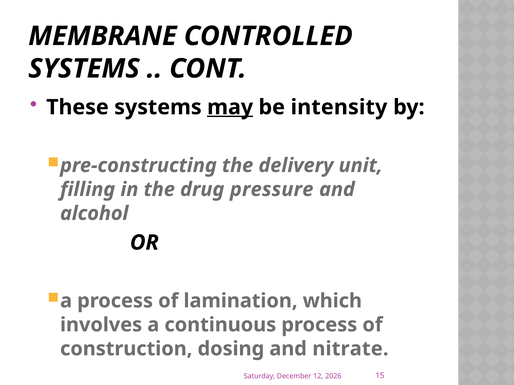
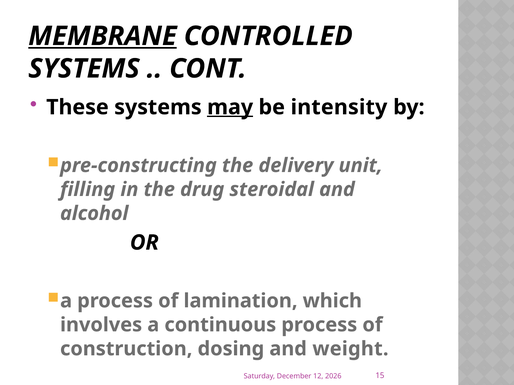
MEMBRANE underline: none -> present (103, 36)
pressure: pressure -> steroidal (272, 190)
nitrate: nitrate -> weight (350, 349)
